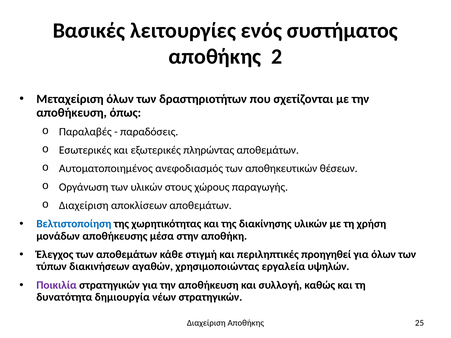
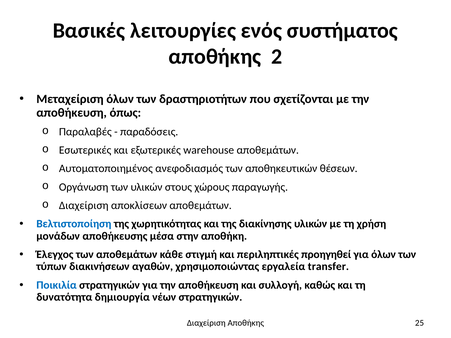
πληρώντας: πληρώντας -> warehouse (209, 150)
υψηλών: υψηλών -> transfer (328, 267)
Ποικιλία colour: purple -> blue (57, 285)
